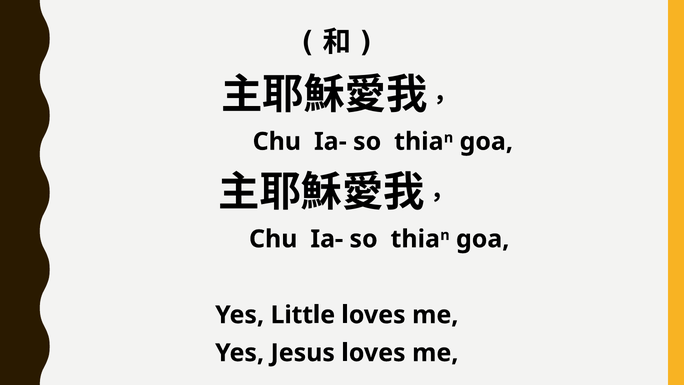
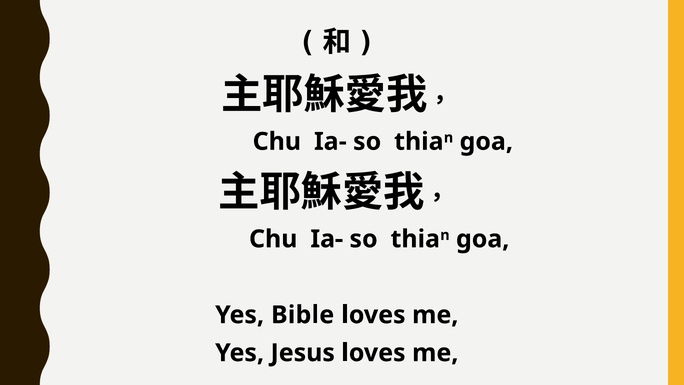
Little: Little -> Bible (303, 315)
